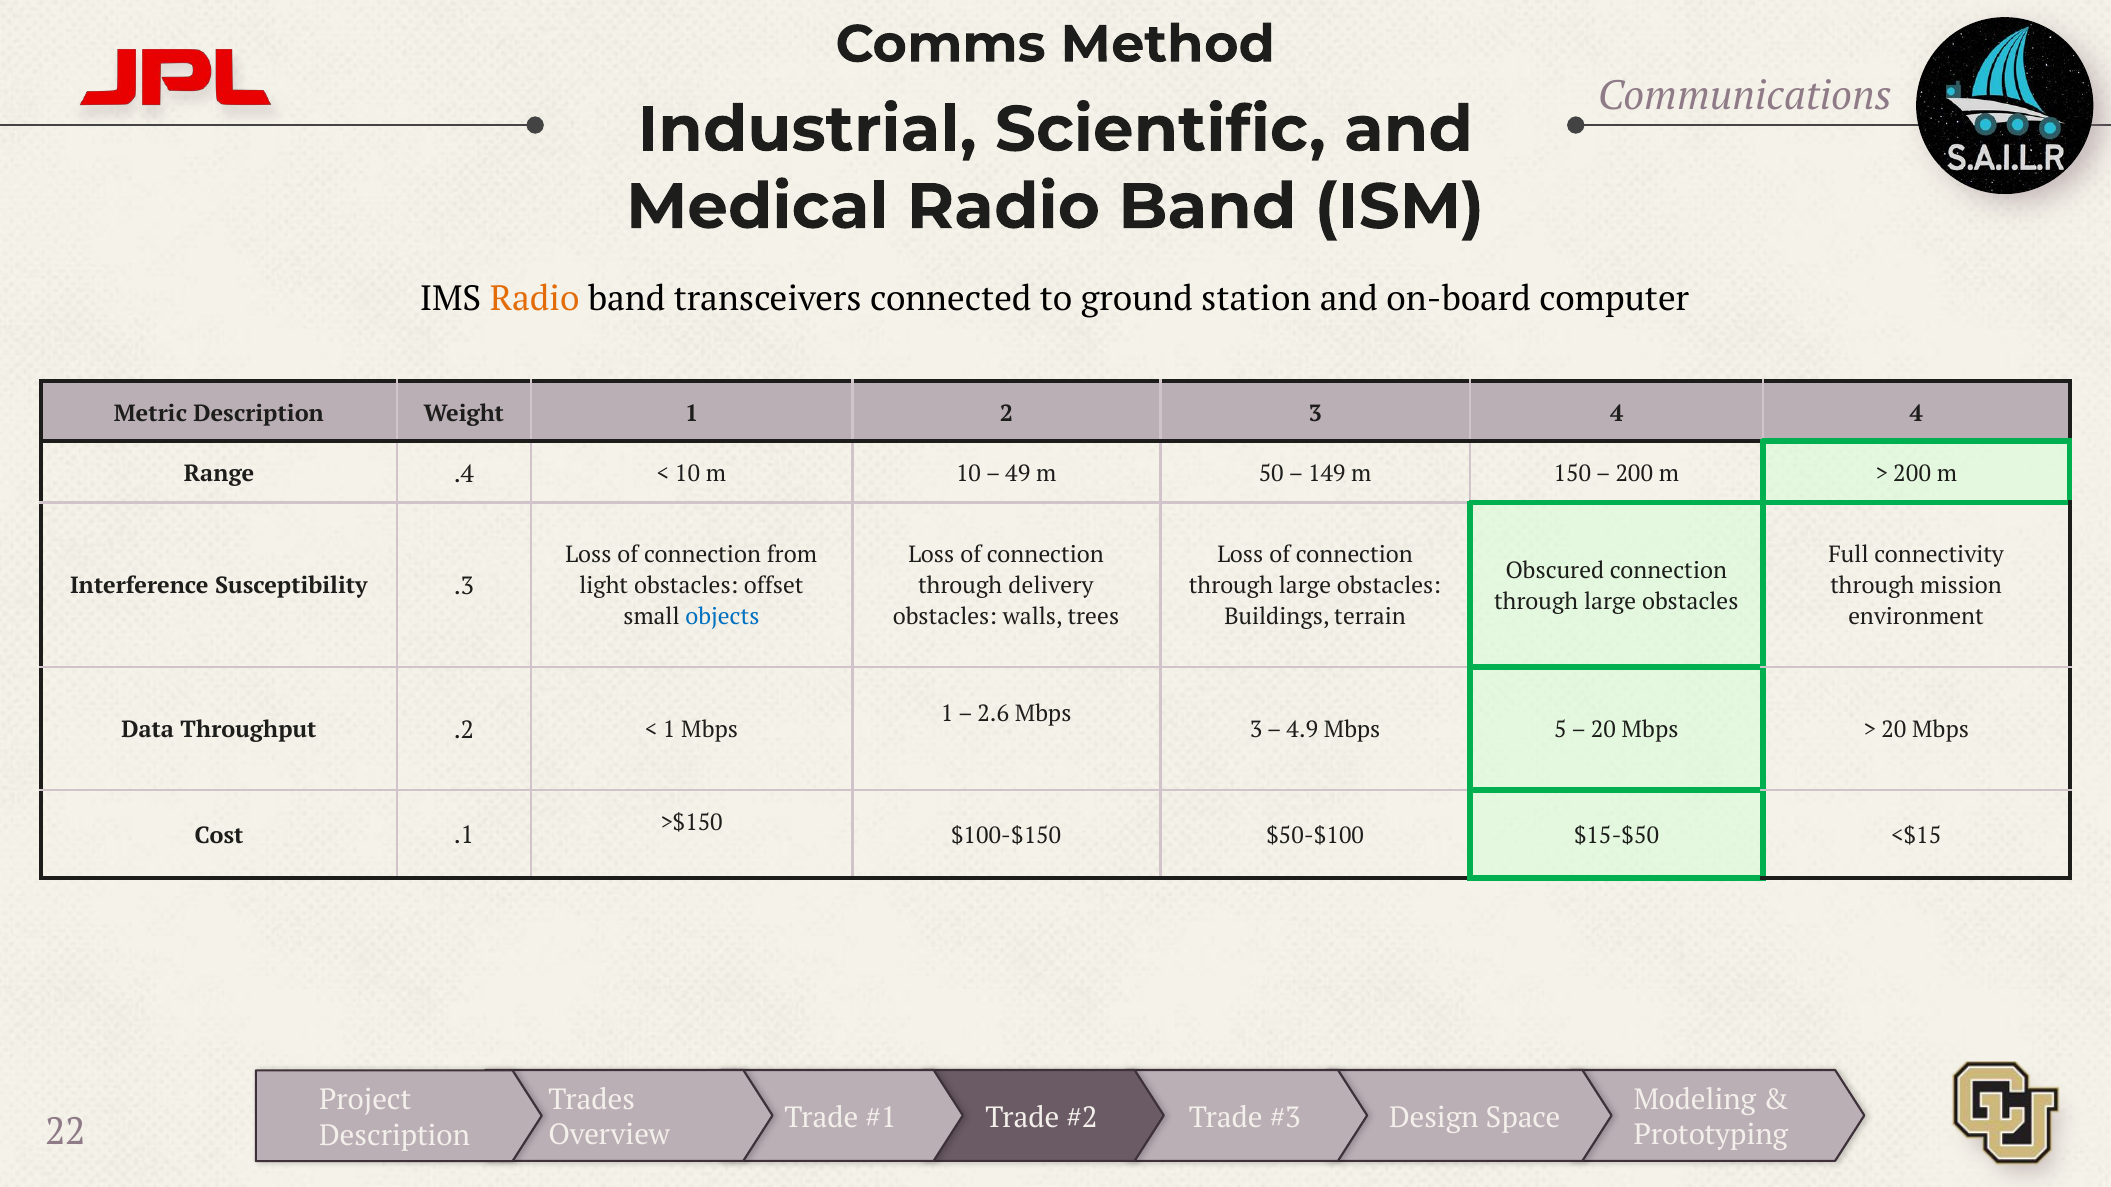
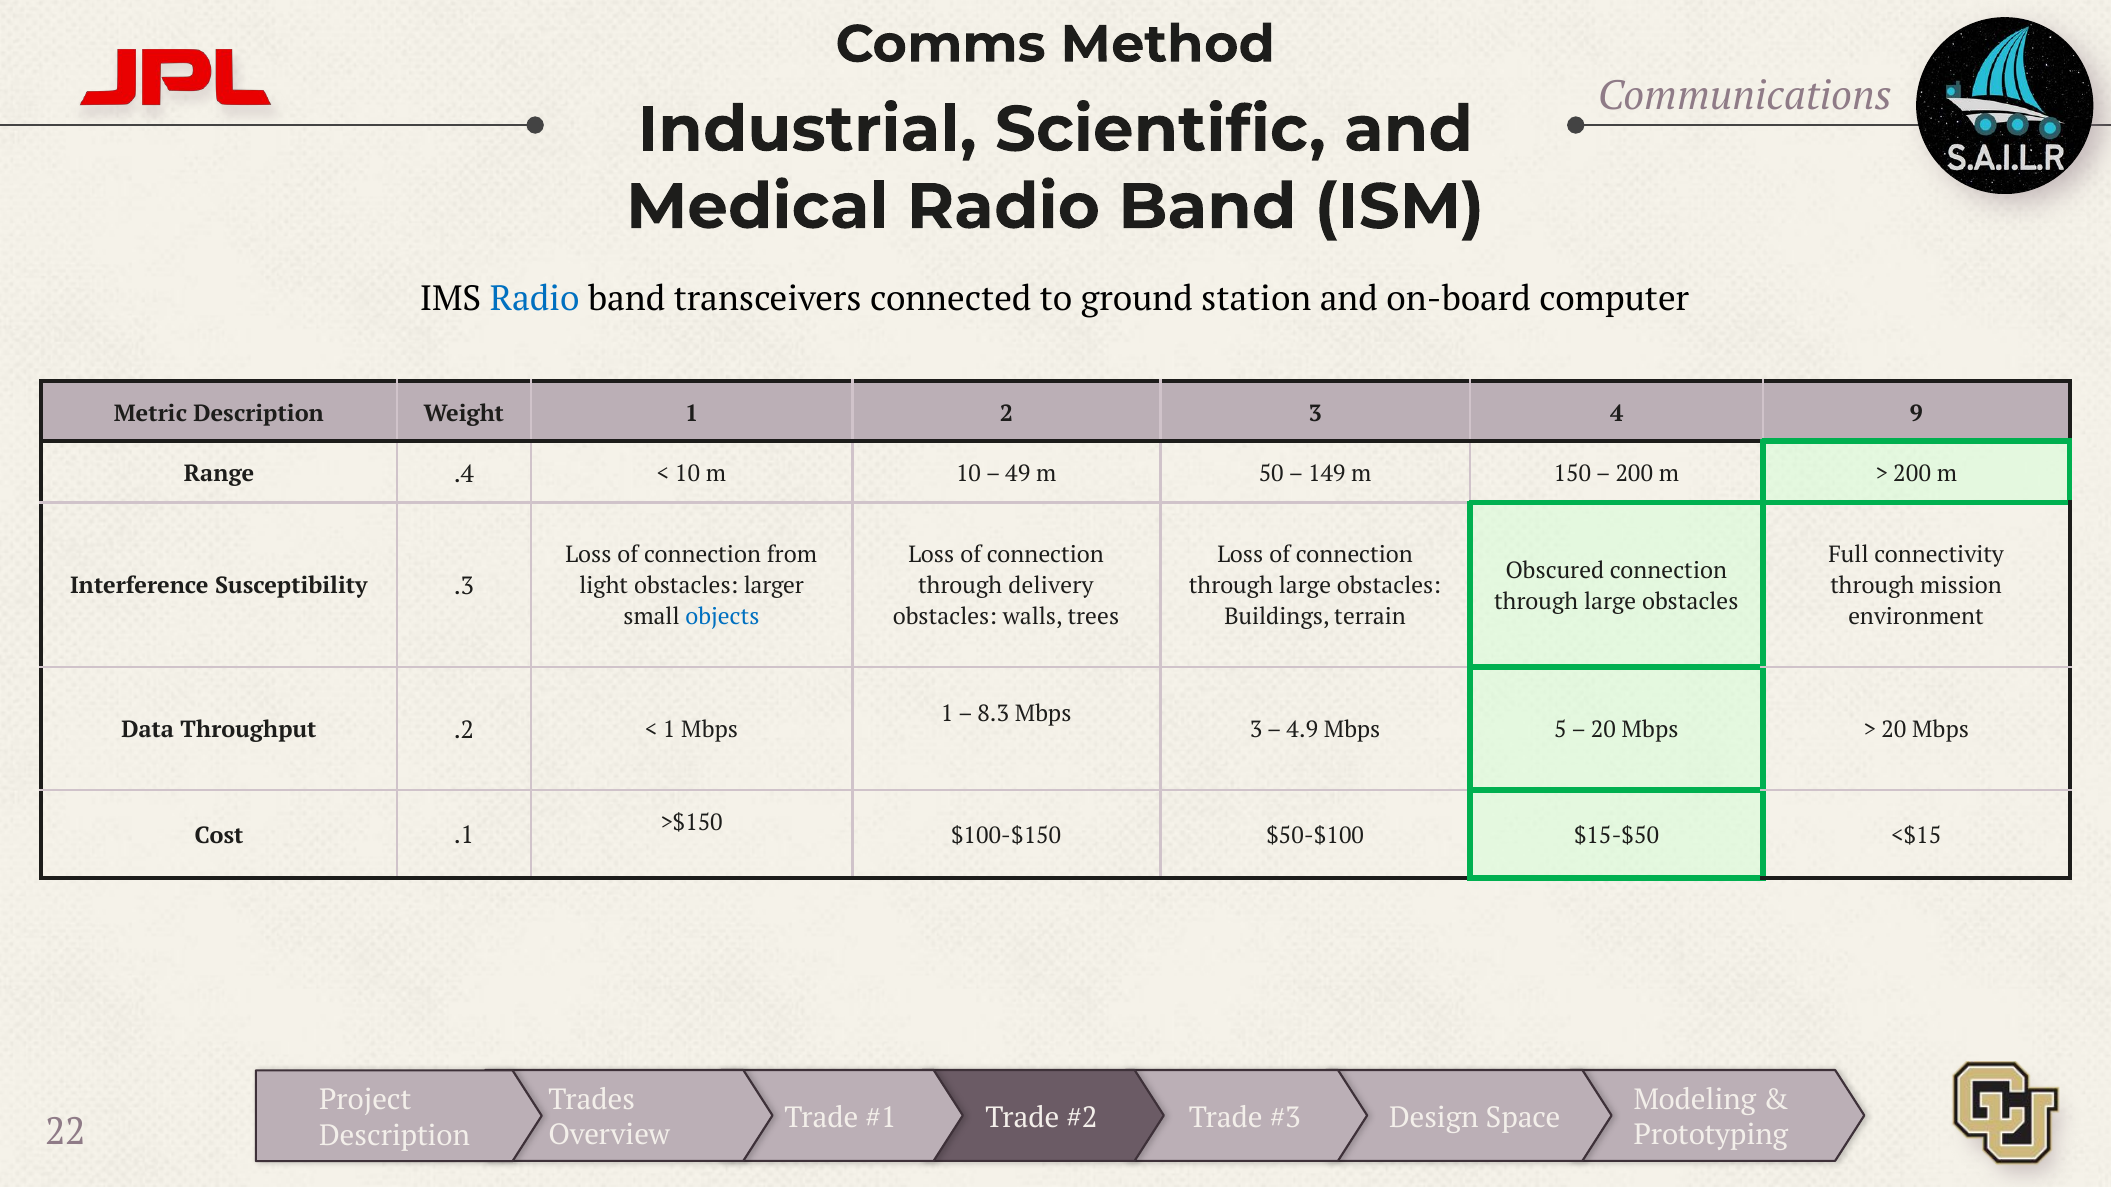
Radio colour: orange -> blue (535, 299)
4 4: 4 -> 9 (1916, 414)
offset: offset -> larger (774, 586)
2.6: 2.6 -> 8.3 (993, 714)
